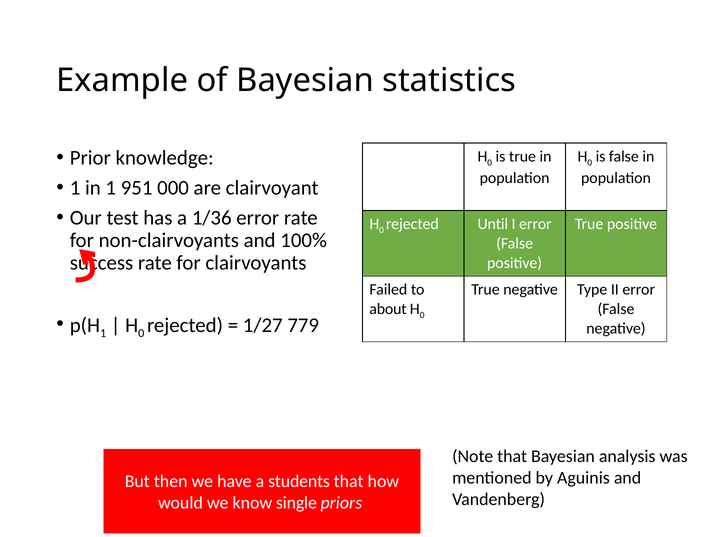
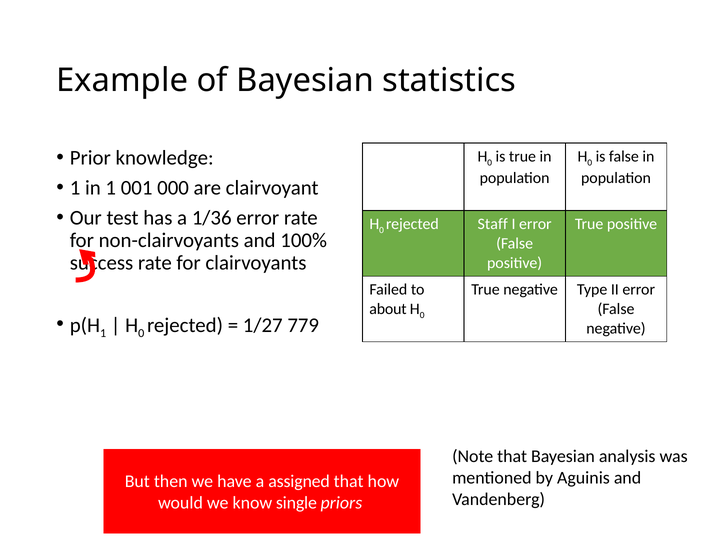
951: 951 -> 001 (137, 188)
Until: Until -> Staff (493, 224)
students: students -> assigned (299, 482)
